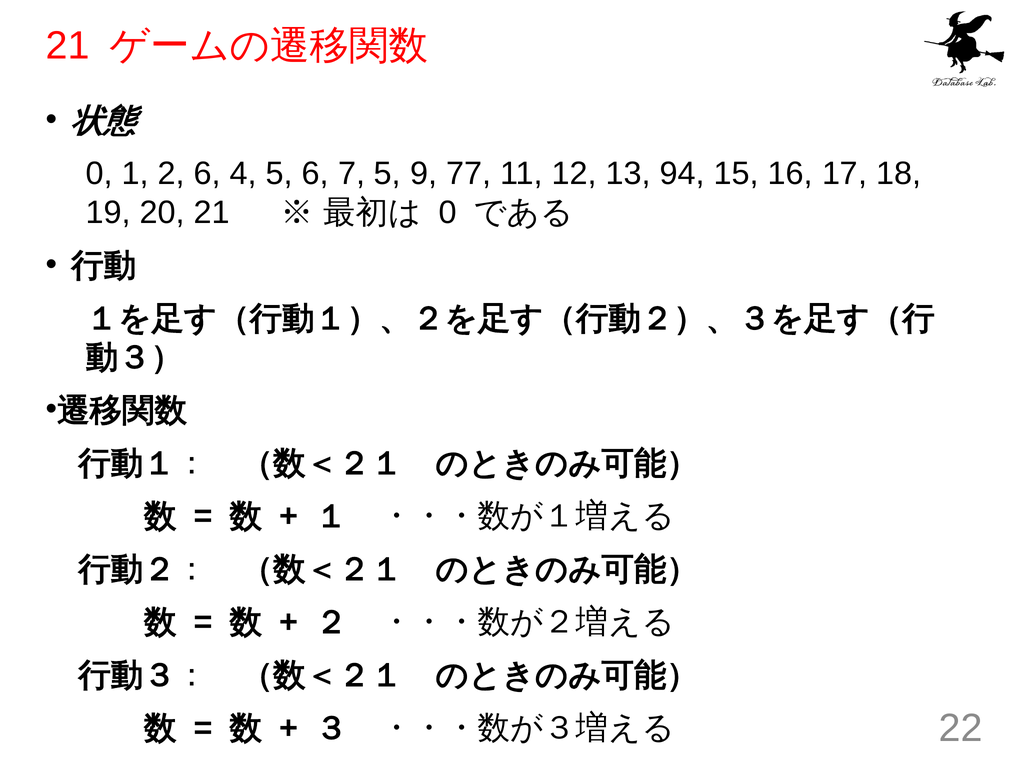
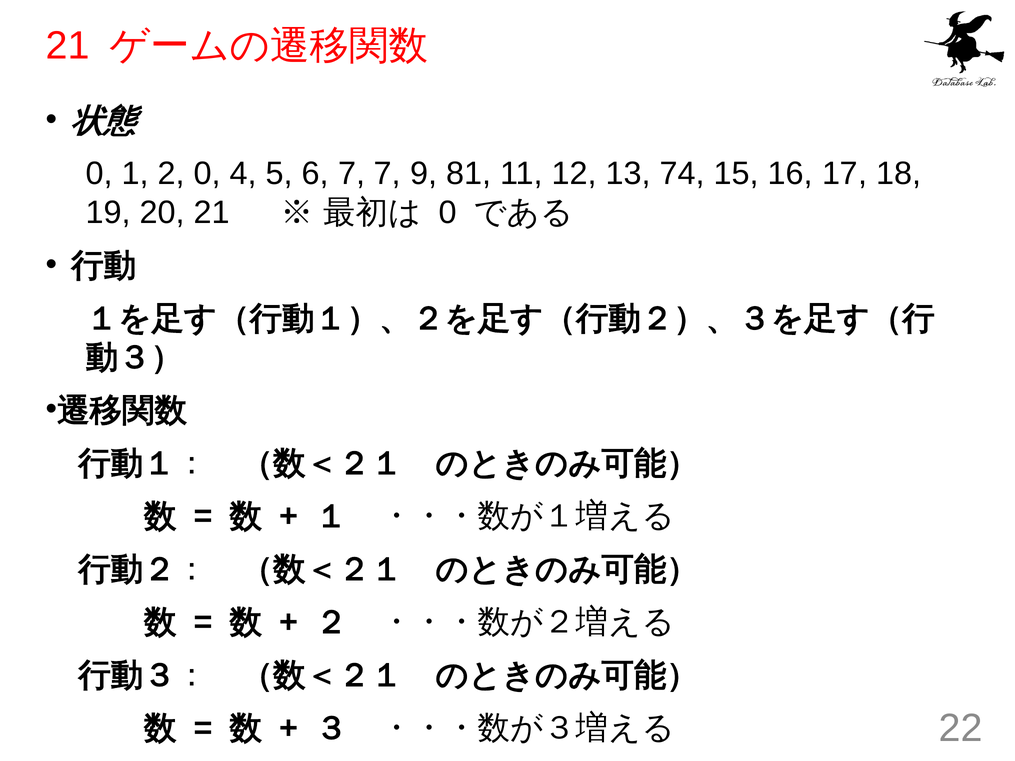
2 6: 6 -> 0 (207, 174)
7 5: 5 -> 7 (387, 174)
77: 77 -> 81 (469, 174)
94: 94 -> 74 (682, 174)
